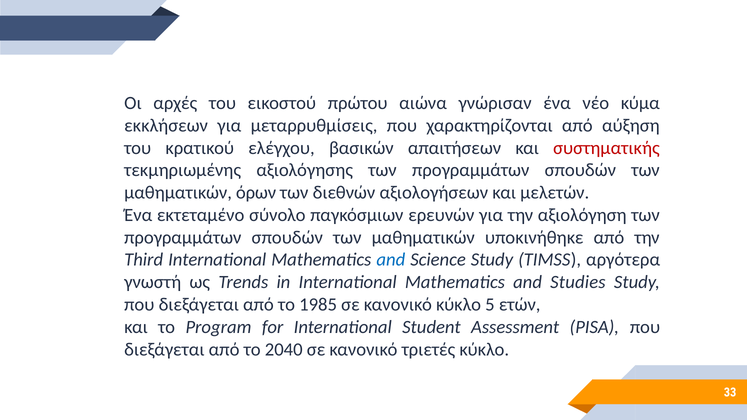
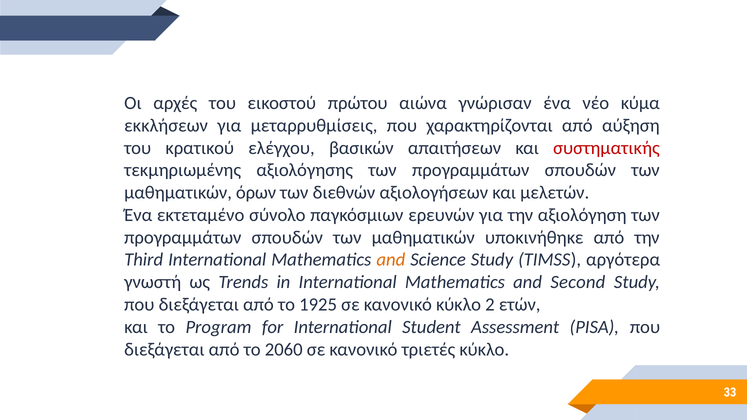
and colour: blue -> orange (391, 260)
Studies: Studies -> Second (578, 282)
1985: 1985 -> 1925 (318, 305)
5: 5 -> 2 (490, 305)
2040: 2040 -> 2060 (284, 350)
